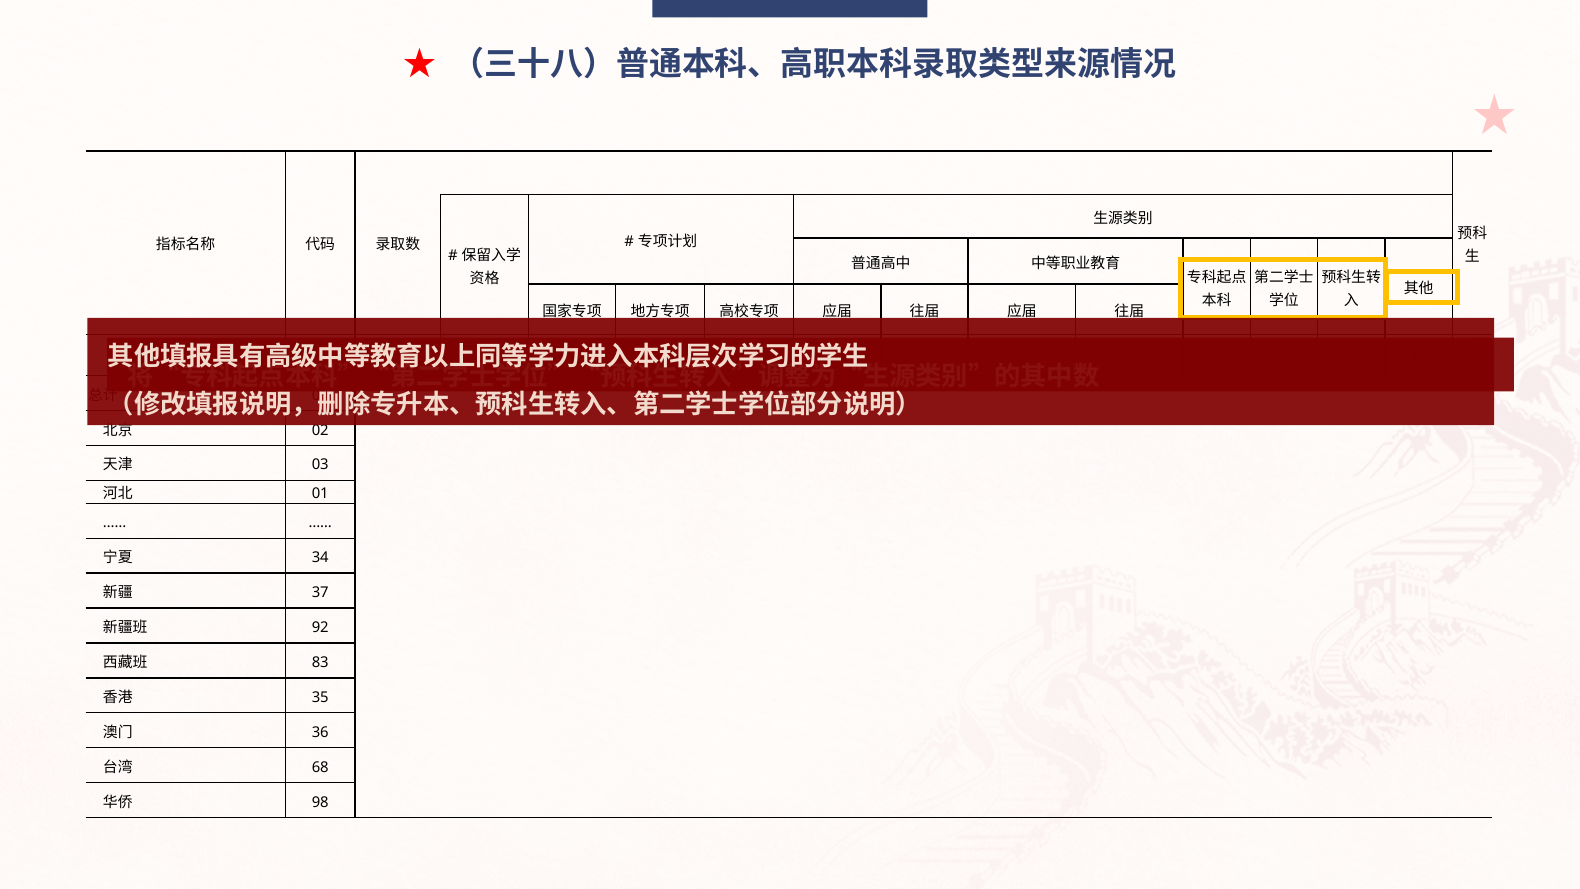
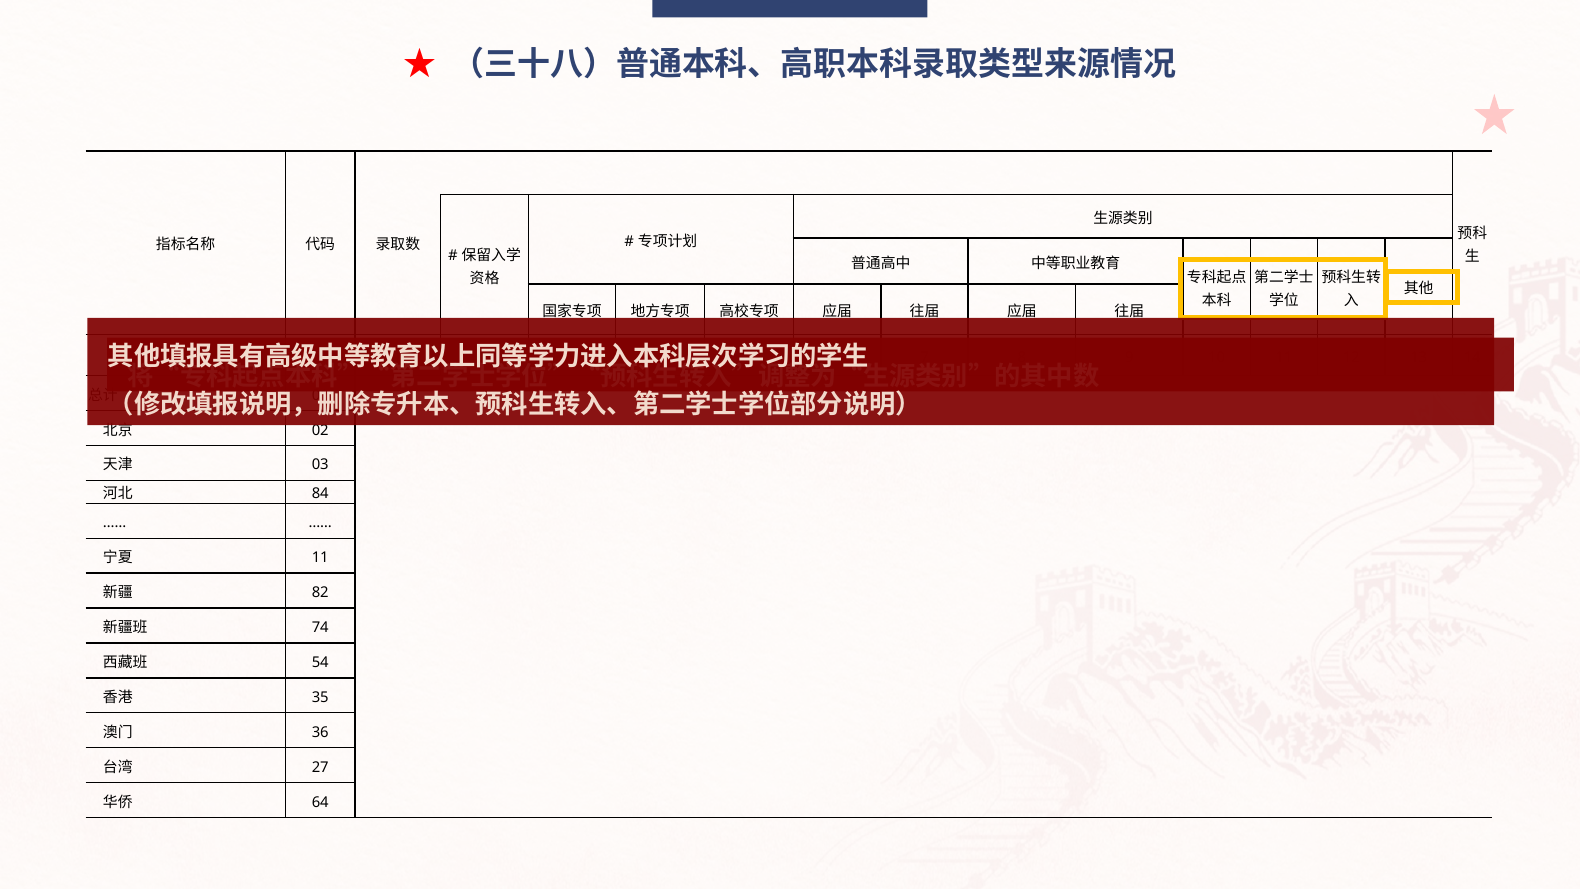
01: 01 -> 84 (320, 494)
34: 34 -> 11 (320, 558)
37: 37 -> 82 (320, 593)
92: 92 -> 74 (320, 628)
83: 83 -> 54 (320, 663)
68: 68 -> 27 (320, 767)
98: 98 -> 64 (320, 802)
